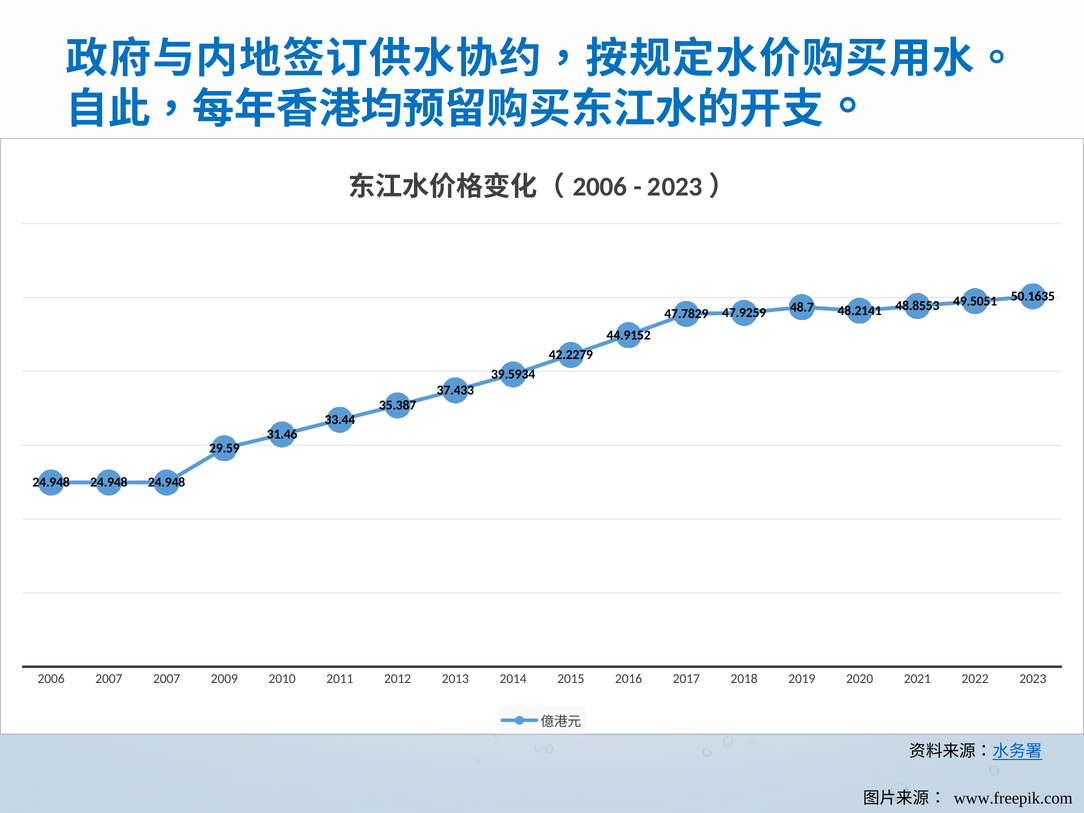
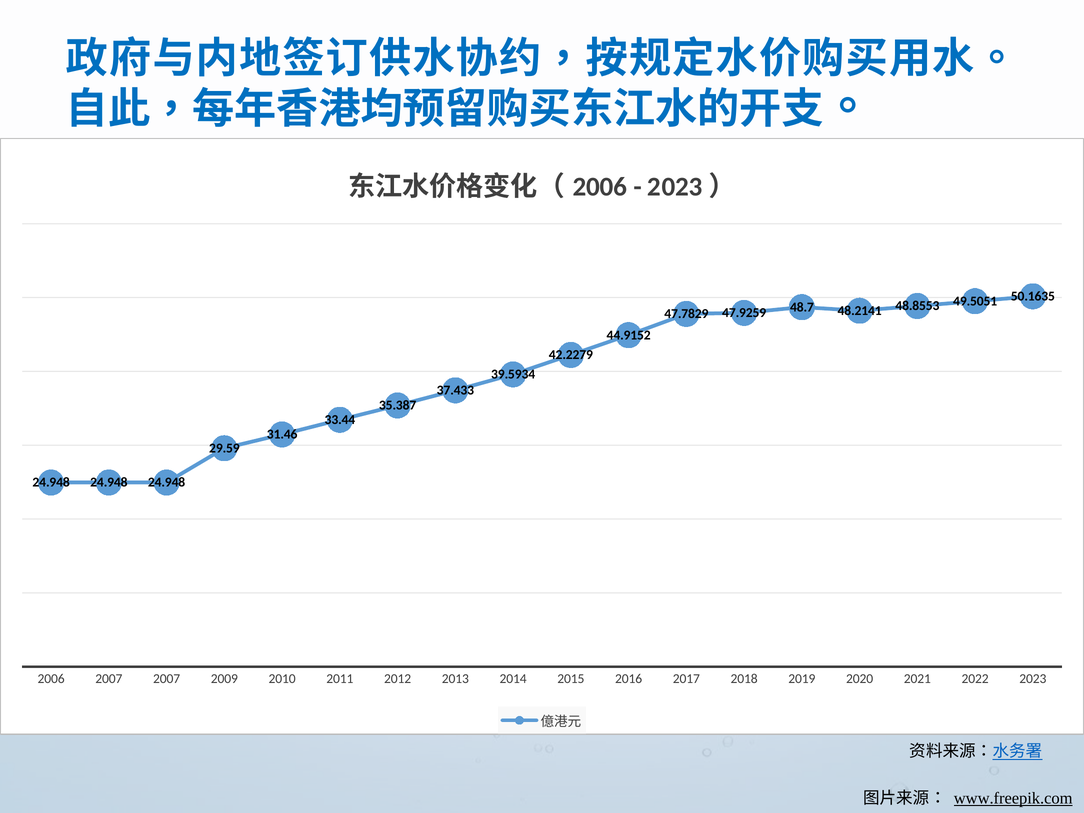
www.freepik.com underline: none -> present (1013, 798)
